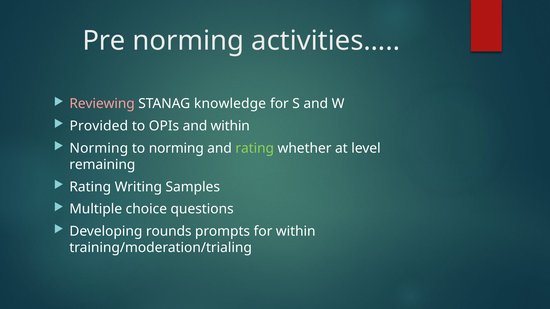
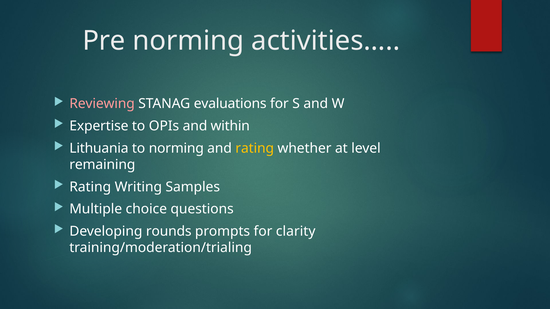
knowledge: knowledge -> evaluations (230, 104)
Provided: Provided -> Expertise (99, 126)
Norming: Norming -> Lithuania (99, 148)
rating colour: light green -> yellow (255, 148)
for within: within -> clarity (296, 232)
